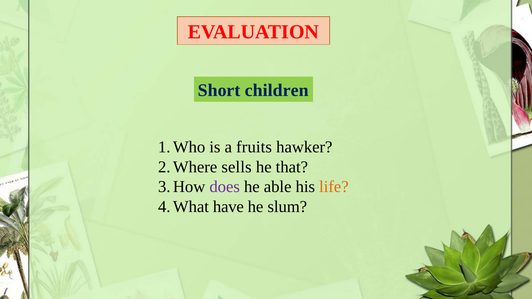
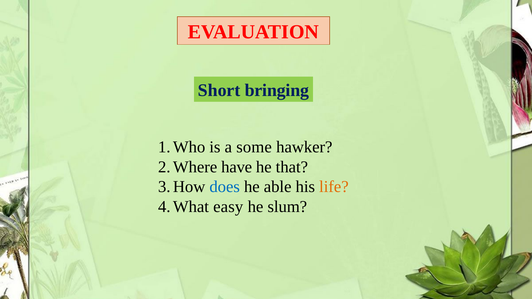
children: children -> bringing (277, 91)
fruits: fruits -> some (254, 147)
sells: sells -> have (237, 167)
does colour: purple -> blue (225, 187)
have: have -> easy (228, 207)
